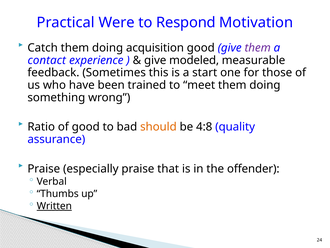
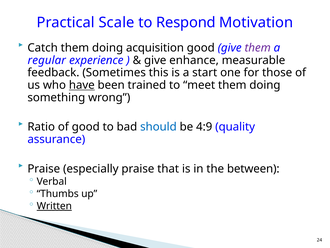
Were: Were -> Scale (116, 22)
contact: contact -> regular (47, 60)
modeled: modeled -> enhance (194, 60)
have underline: none -> present (82, 85)
should colour: orange -> blue (158, 127)
4:8: 4:8 -> 4:9 (204, 127)
offender: offender -> between (253, 168)
